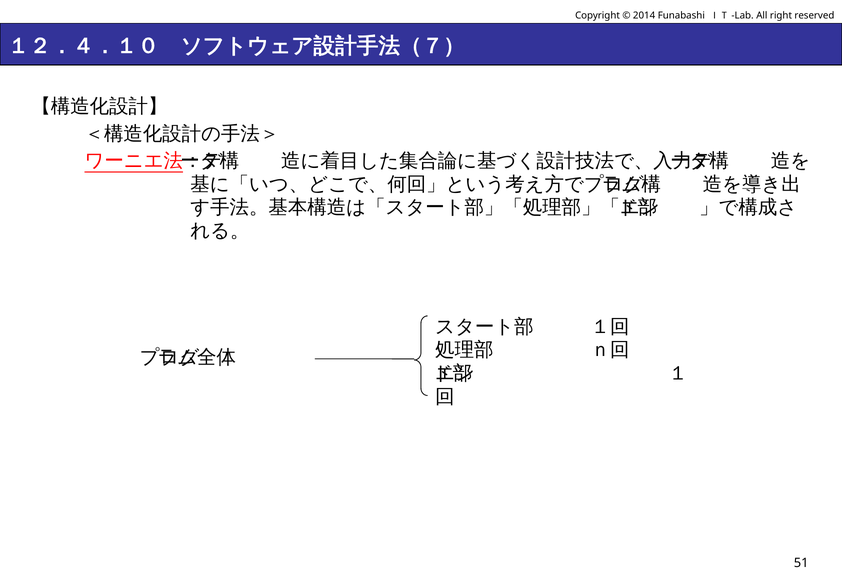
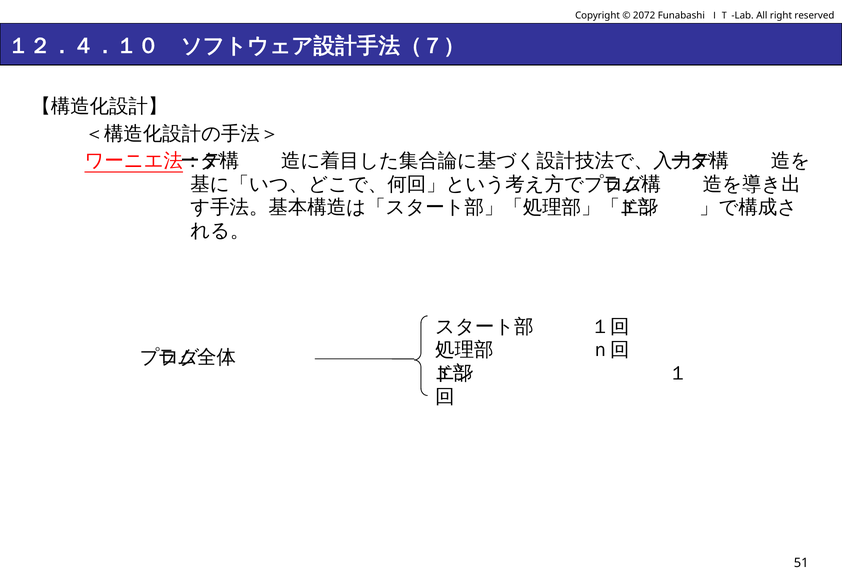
2014: 2014 -> 2072 (644, 16)
